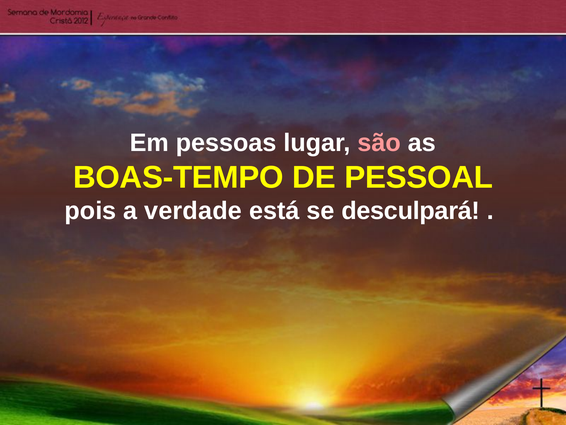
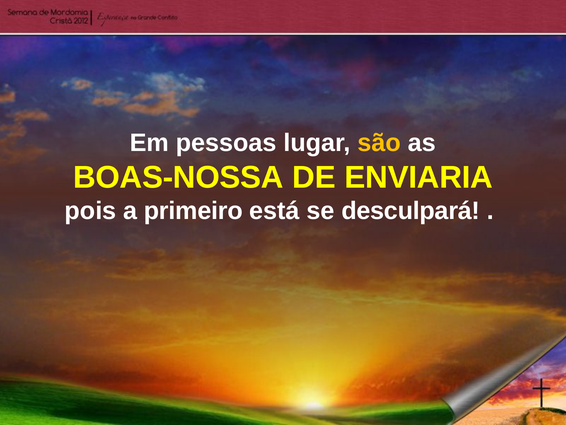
são colour: pink -> yellow (379, 143)
BOAS-TEMPO: BOAS-TEMPO -> BOAS-NOSSA (178, 177)
PESSOAL: PESSOAL -> ENVIARIA (419, 177)
verdade: verdade -> primeiro (193, 211)
